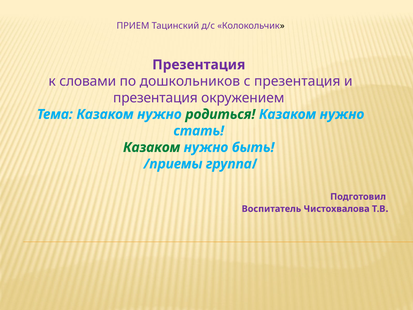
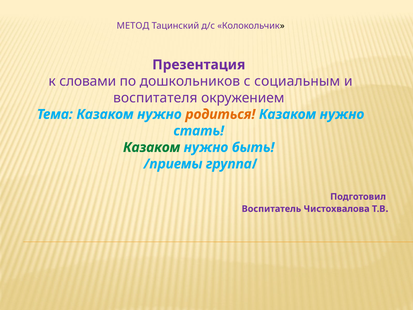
ПРИЕМ: ПРИЕМ -> МЕТОД (133, 26)
с презентация: презентация -> социальным (297, 81)
презентация: презентация -> воспитателя (155, 98)
родиться colour: green -> orange (220, 114)
